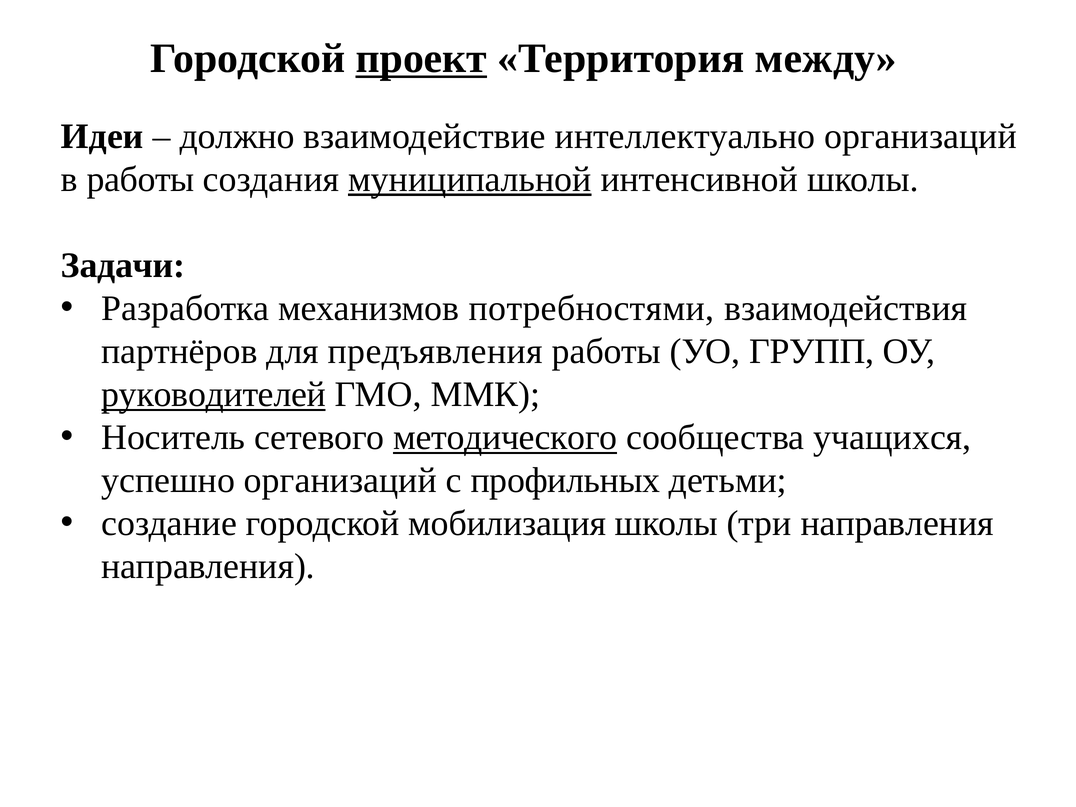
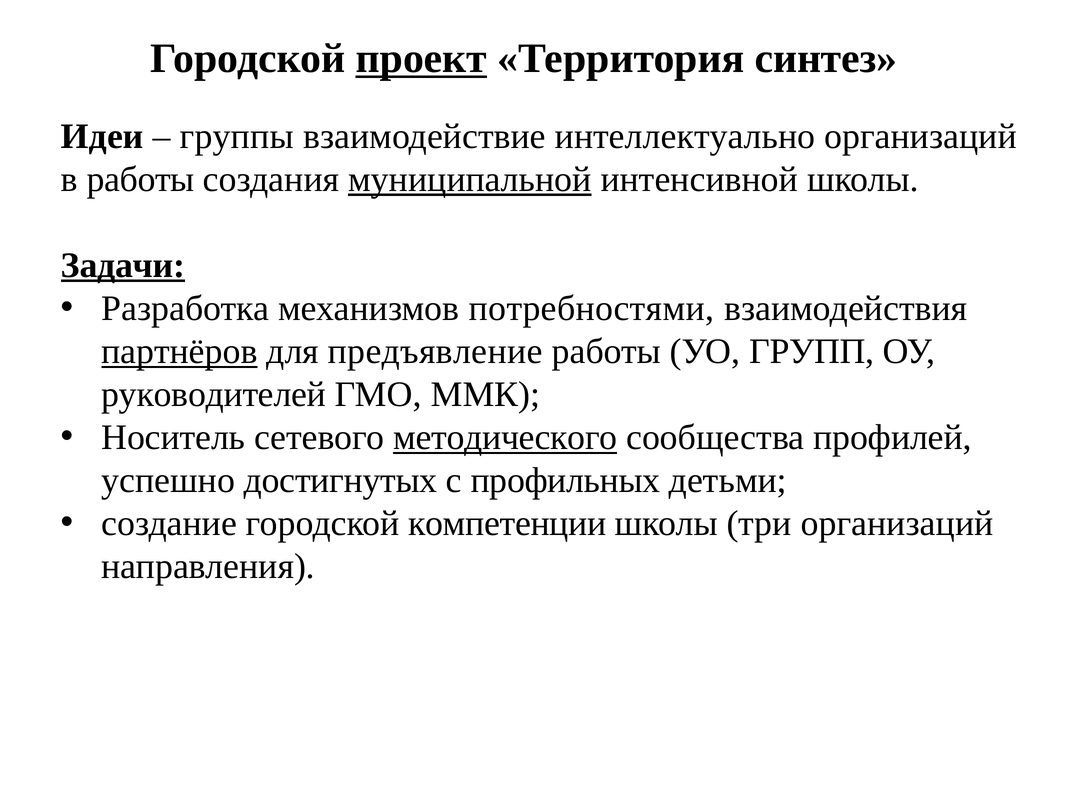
между: между -> синтез (826, 59)
должно: должно -> группы (237, 136)
Задачи underline: none -> present (123, 265)
партнёров underline: none -> present (179, 351)
предъявления: предъявления -> предъявление (435, 351)
руководителей underline: present -> none (214, 394)
учащихся: учащихся -> профилей (892, 437)
успешно организаций: организаций -> достигнутых (341, 481)
мобилизация: мобилизация -> компетенции (507, 524)
три направления: направления -> организаций (897, 524)
